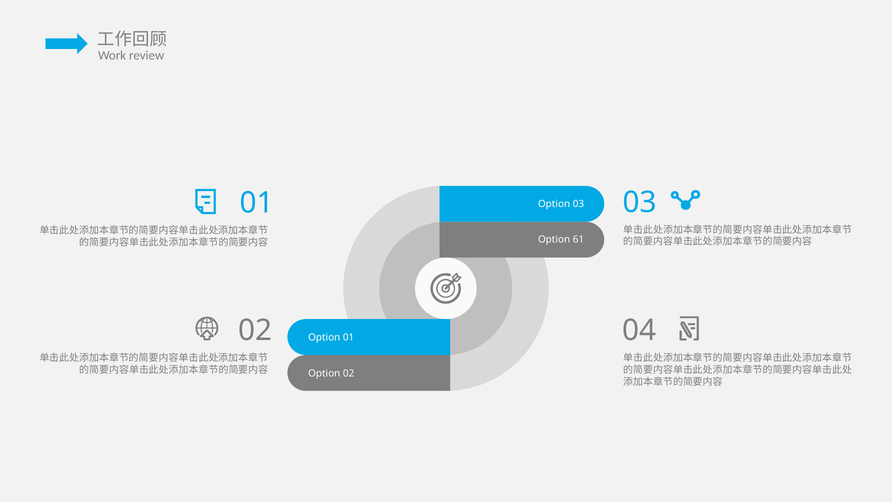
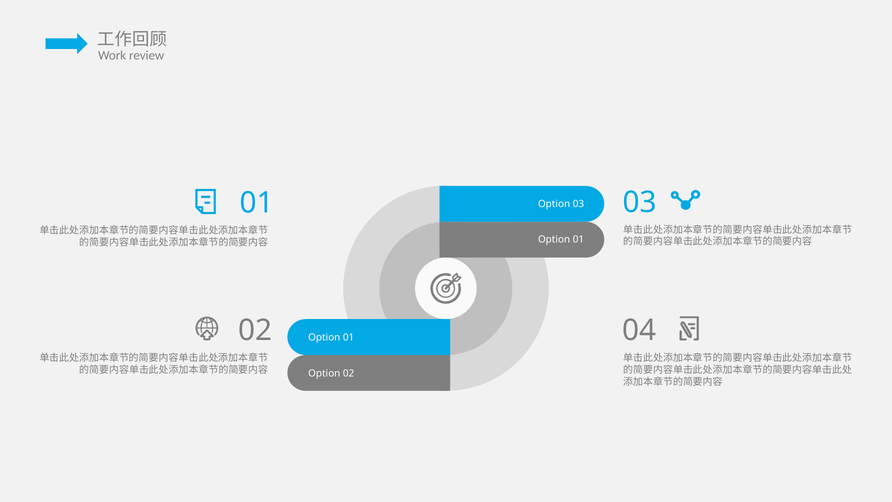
61: 61 -> 01 (578, 239)
